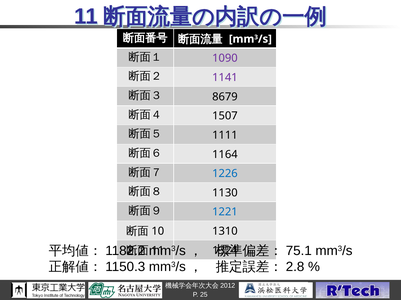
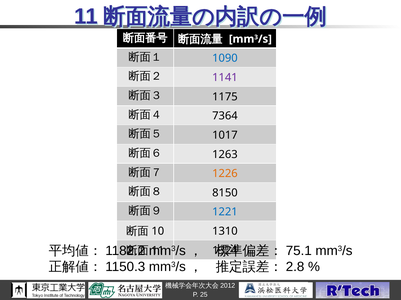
1090 colour: purple -> blue (225, 58)
8679: 8679 -> 1175 (225, 97)
1507: 1507 -> 7364 (225, 116)
1111: 1111 -> 1017 (225, 135)
1164: 1164 -> 1263 (225, 155)
1226 colour: blue -> orange (225, 174)
1130: 1130 -> 8150 (225, 193)
